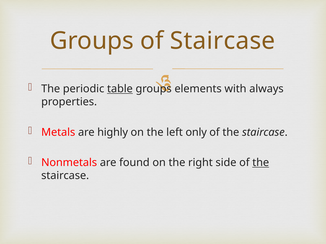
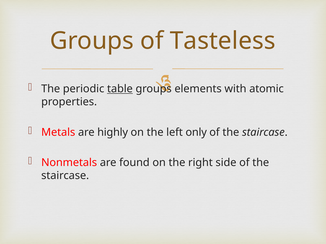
of Staircase: Staircase -> Tasteless (223, 41)
always: always -> atomic (267, 89)
the underline: present -> none (261, 163)
